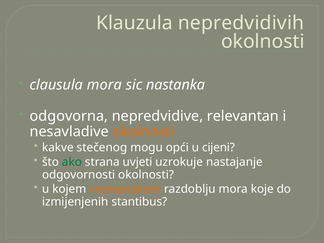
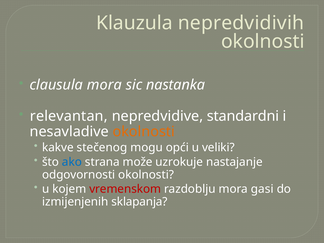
odgovorna: odgovorna -> relevantan (69, 116)
relevantan: relevantan -> standardni (243, 116)
cijeni: cijeni -> veliki (218, 148)
ako colour: green -> blue (72, 162)
uvjeti: uvjeti -> može (138, 162)
vremenskom colour: orange -> red (125, 189)
koje: koje -> gasi (262, 189)
stantibus: stantibus -> sklapanja (139, 202)
